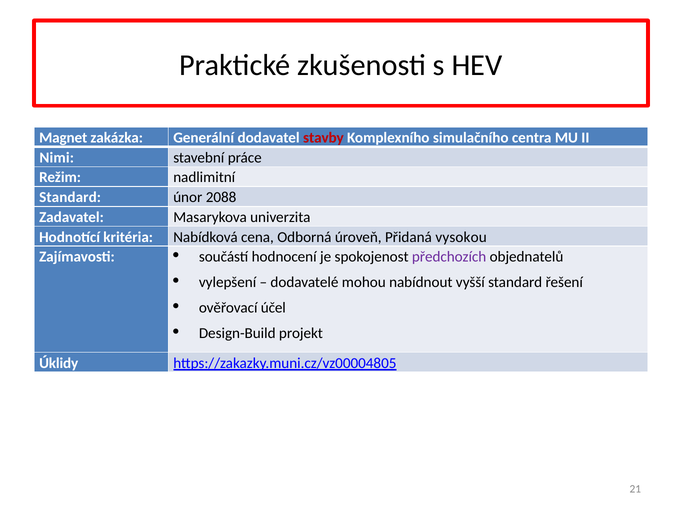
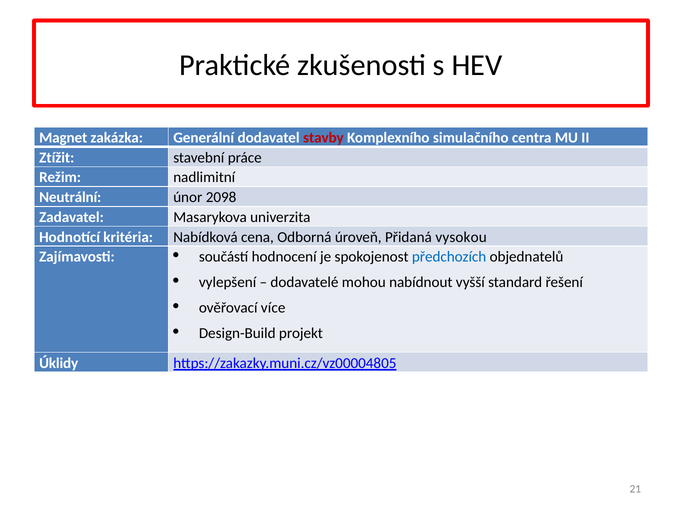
Nimi: Nimi -> Ztížit (57, 157)
Standard: Standard -> Neutrální (70, 197)
2088: 2088 -> 2098 (221, 197)
předchozích colour: purple -> blue (449, 257)
účel: účel -> více (273, 308)
